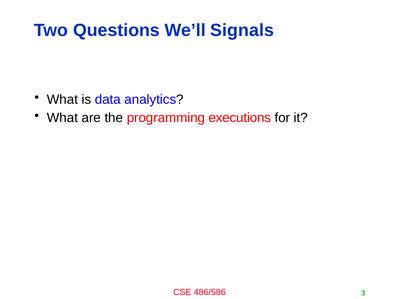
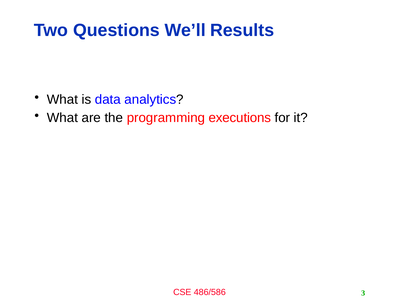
Signals: Signals -> Results (242, 30)
